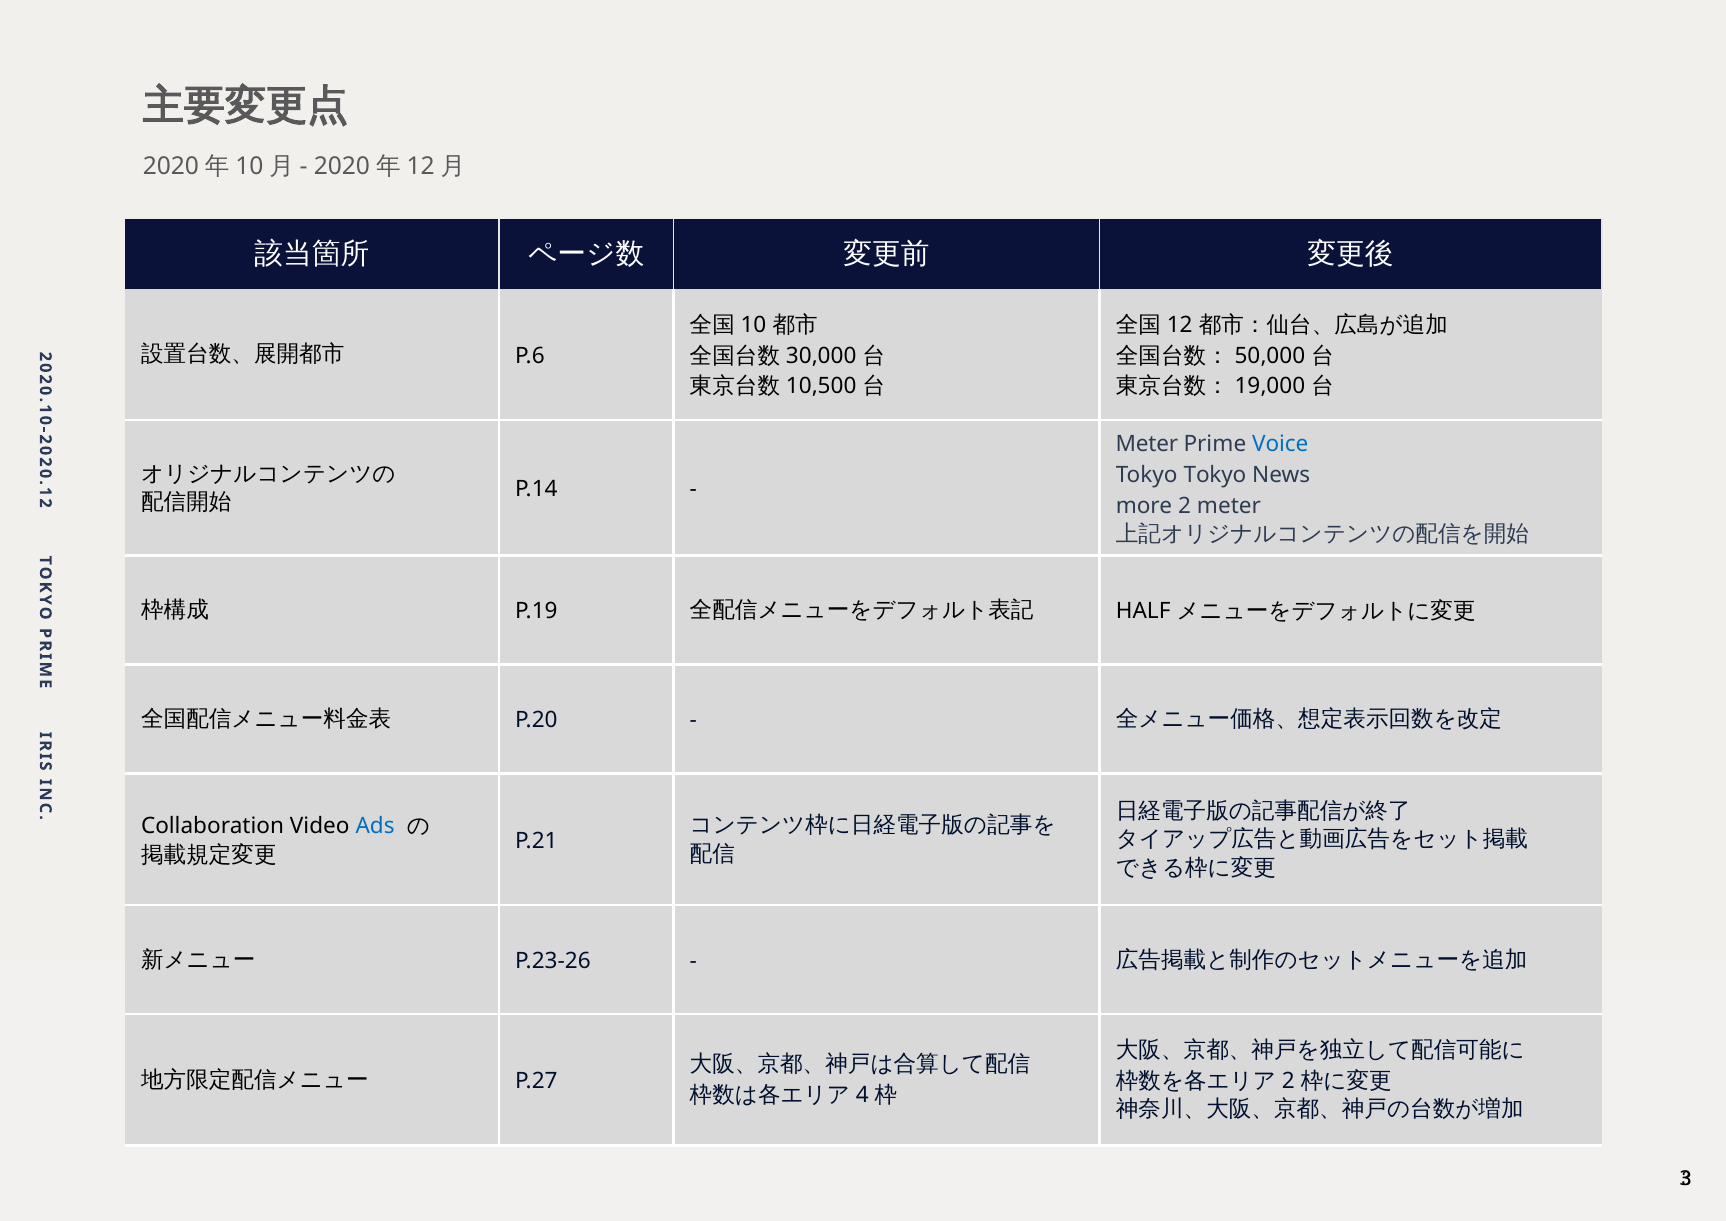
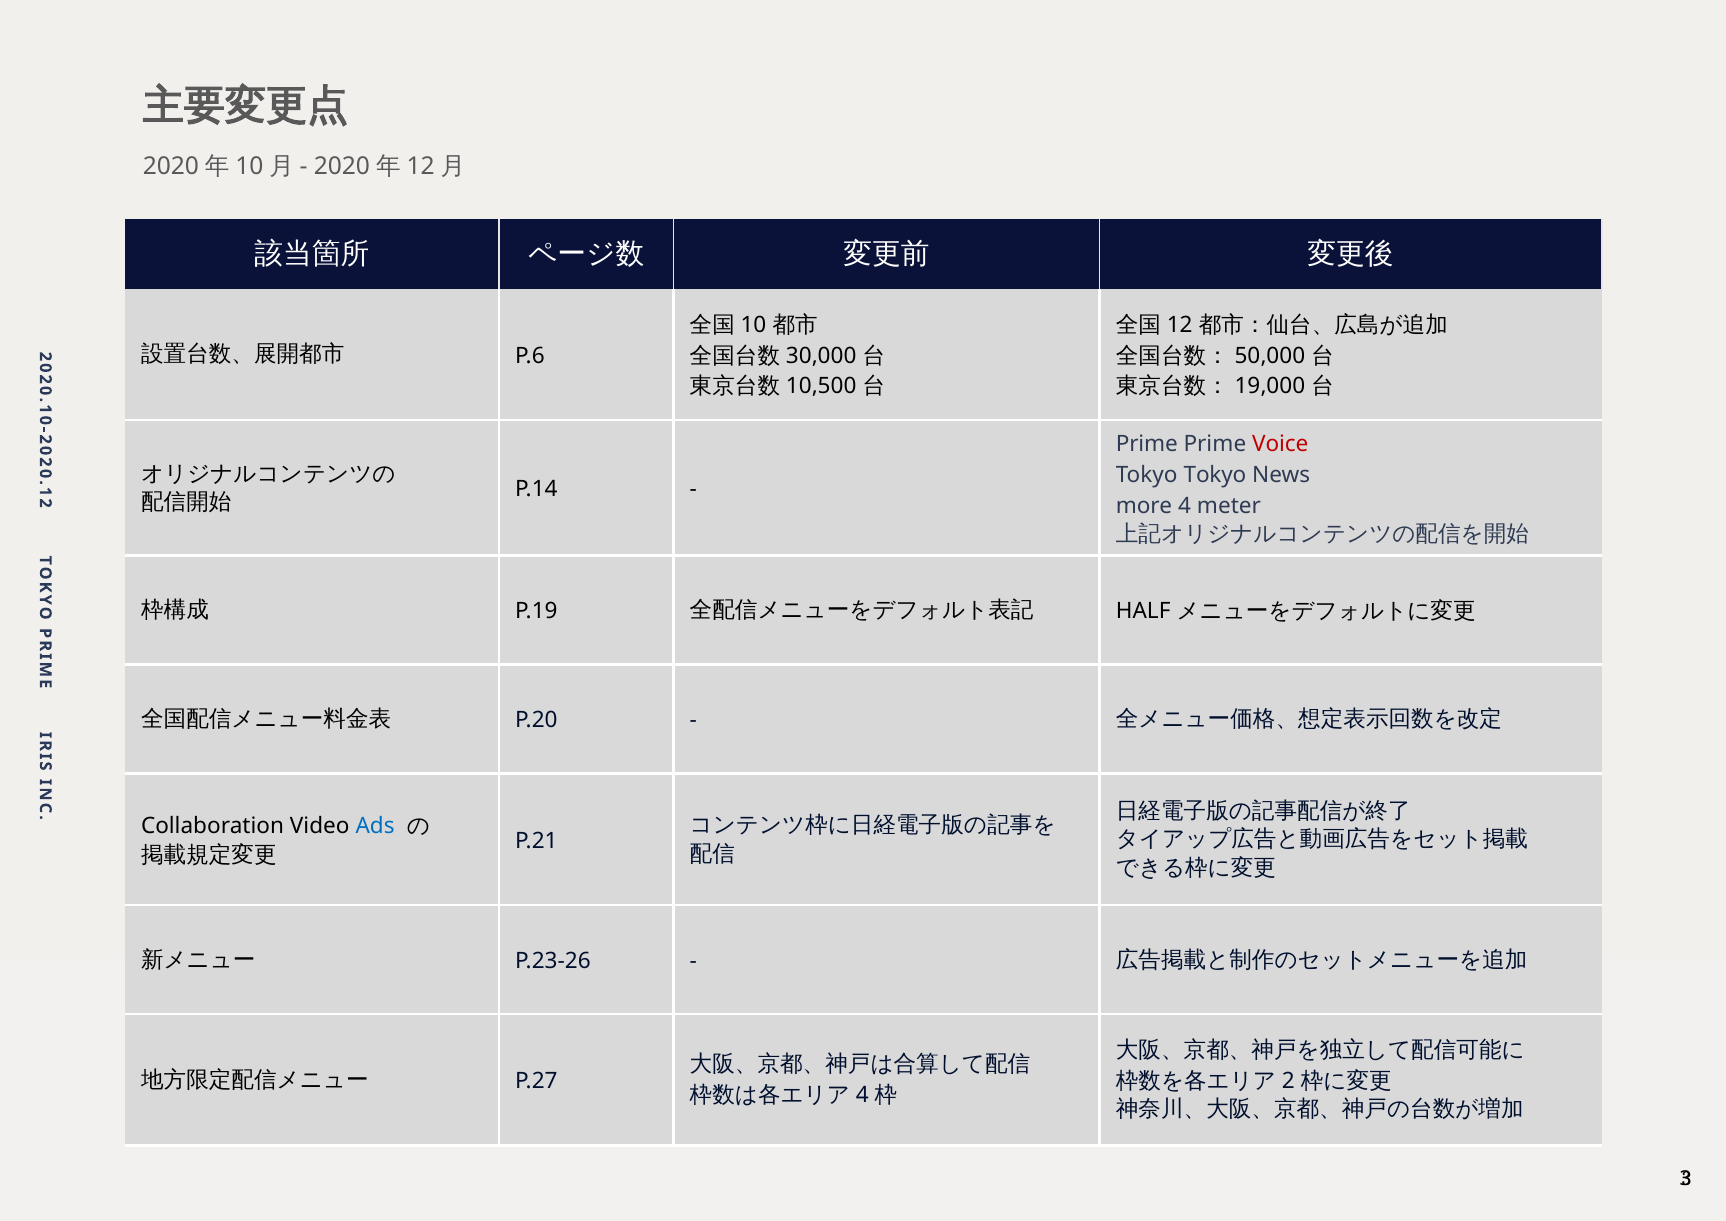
Meter: Meter -> Prime (1147, 444)
Voice colour: blue -> red (1280, 444)
more 2: 2 -> 4 (1184, 505)
